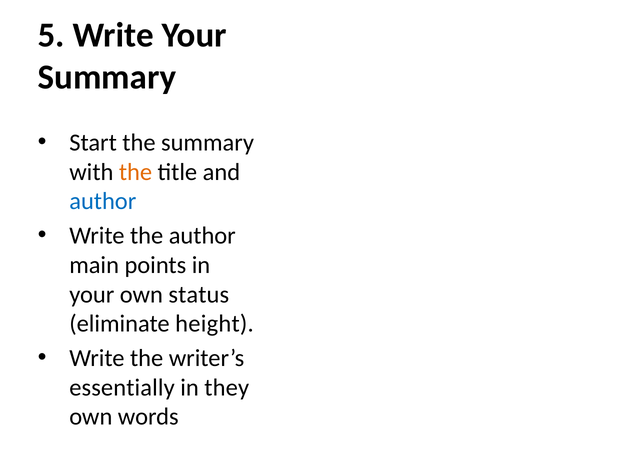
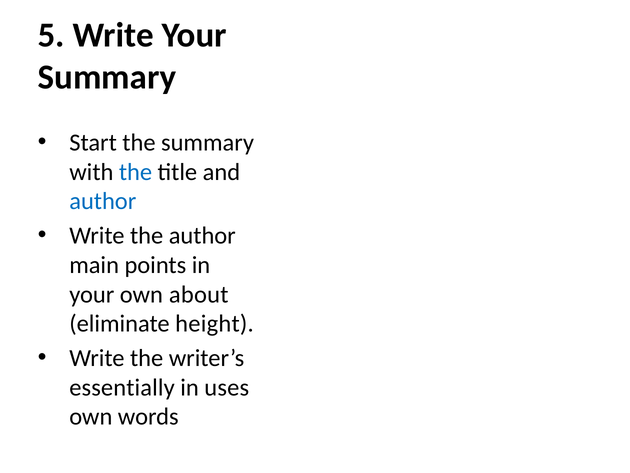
the colour: orange -> blue (135, 172)
status: status -> about (199, 294)
they: they -> uses (227, 387)
